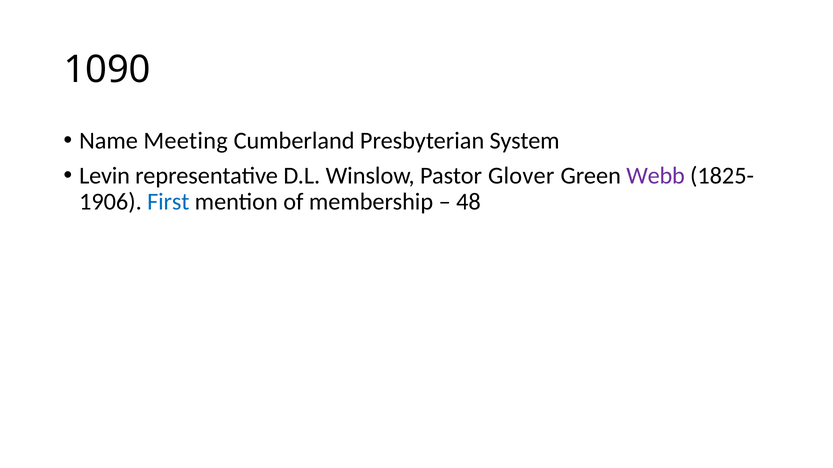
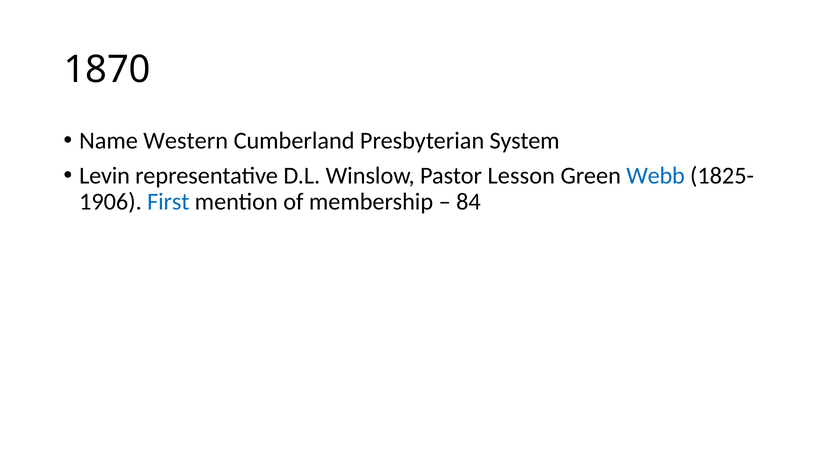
1090: 1090 -> 1870 (107, 70)
Meeting: Meeting -> Western (186, 141)
Glover: Glover -> Lesson (521, 176)
Webb colour: purple -> blue (656, 176)
48: 48 -> 84 (468, 202)
